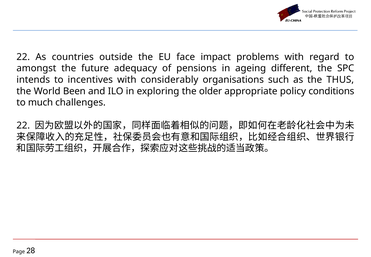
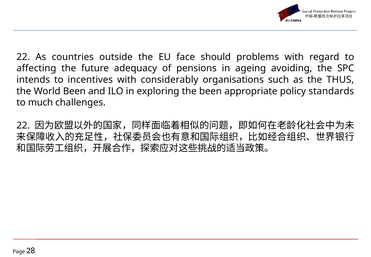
impact: impact -> should (216, 57)
amongst: amongst -> affecting (36, 68)
different: different -> avoiding (292, 68)
the older: older -> been (210, 91)
conditions: conditions -> standards (331, 91)
